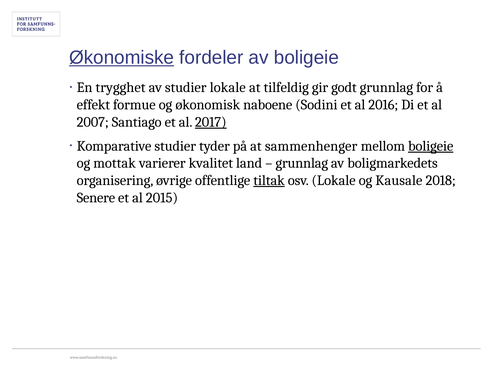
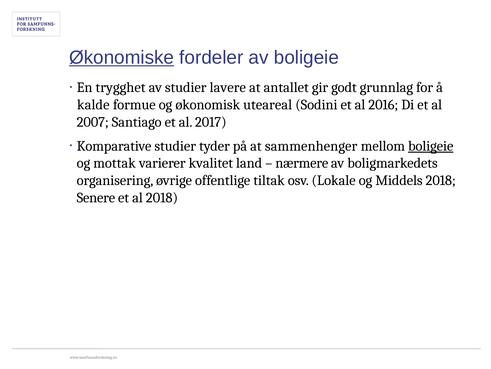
studier lokale: lokale -> lavere (228, 87)
tilfeldig: tilfeldig -> antallet (286, 87)
effekt: effekt -> kalde (93, 105)
naboene: naboene -> uteareal (268, 105)
2017 underline: present -> none (211, 122)
grunnlag: grunnlag -> nærmere (302, 163)
tiltak underline: present -> none (269, 180)
Kausale: Kausale -> Middels (399, 180)
al 2015: 2015 -> 2018 (162, 197)
